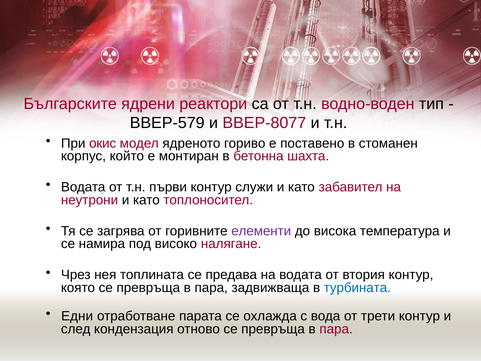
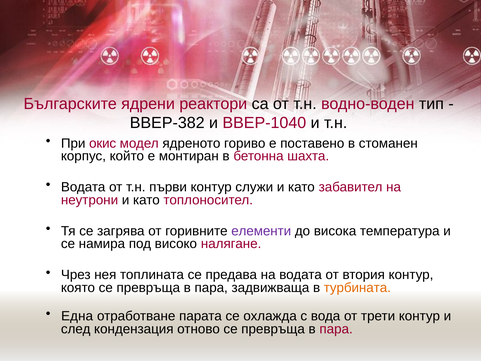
ВВЕР-579: ВВЕР-579 -> ВВЕР-382 (167, 123)
ВВЕР-8077: ВВЕР-8077 -> ВВЕР-1040 (264, 123)
турбината colour: blue -> orange (357, 288)
Едни: Едни -> Една (77, 316)
